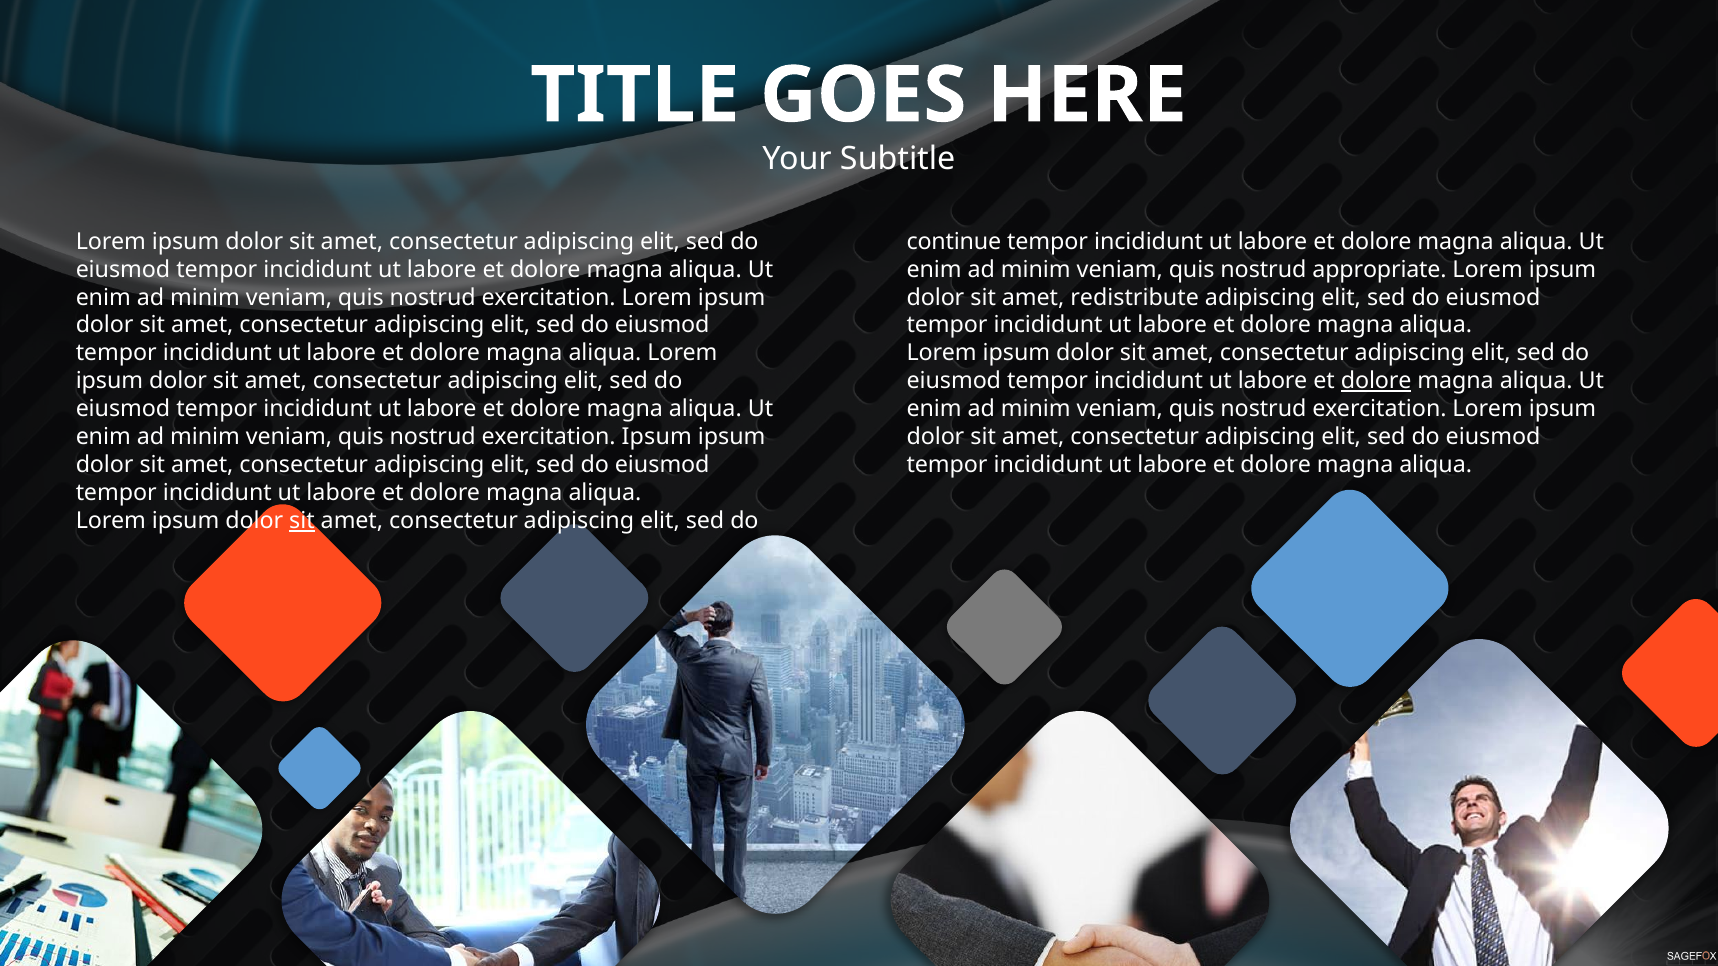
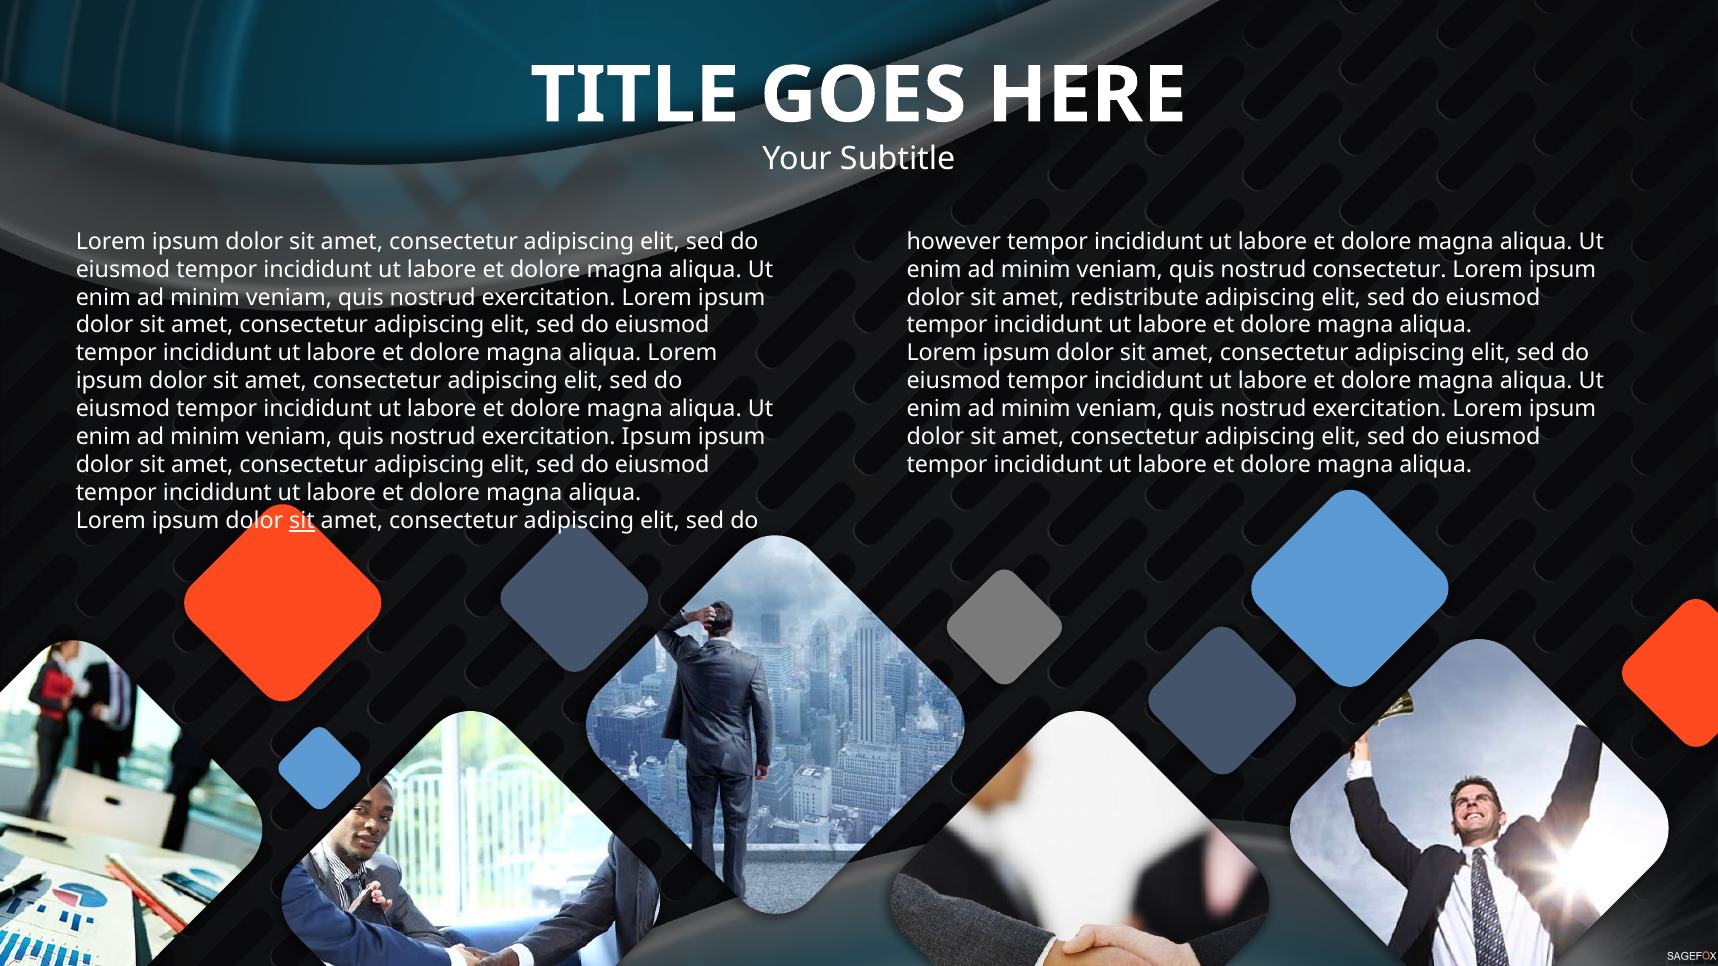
continue: continue -> however (954, 242)
nostrud appropriate: appropriate -> consectetur (1379, 269)
dolore underline: present -> none (1376, 381)
